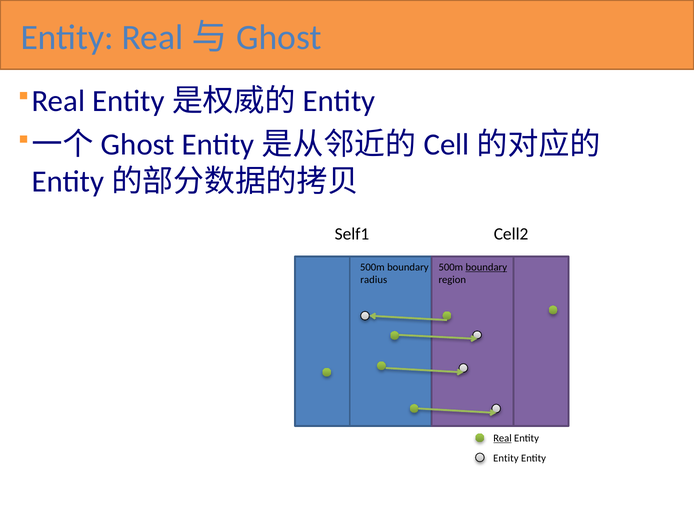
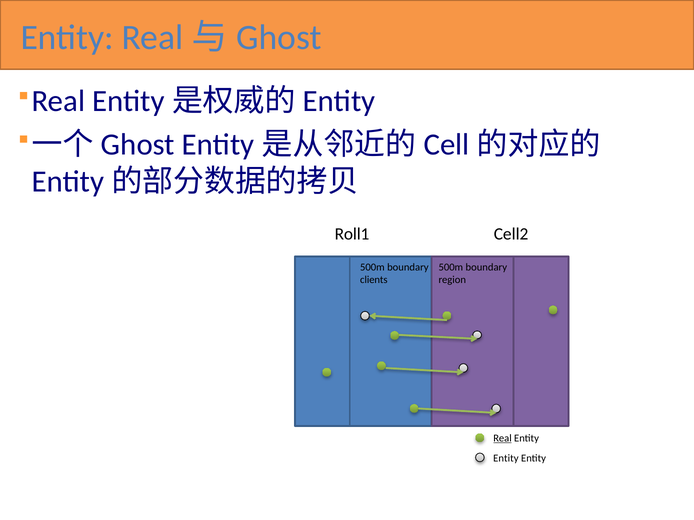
Self1: Self1 -> Roll1 (352, 234)
boundary underline: present -> none (486, 267)
radius: radius -> clients (374, 280)
